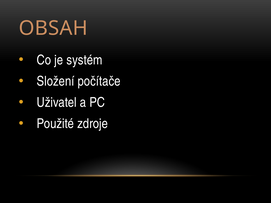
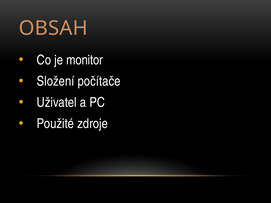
systém: systém -> monitor (85, 60)
